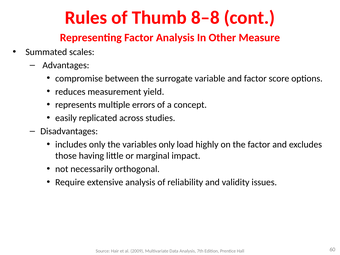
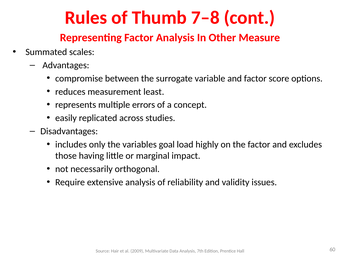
8–8: 8–8 -> 7–8 (205, 18)
yield: yield -> least (154, 92)
variables only: only -> goal (167, 145)
